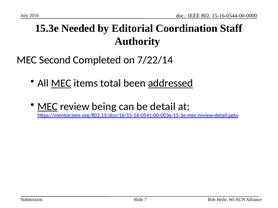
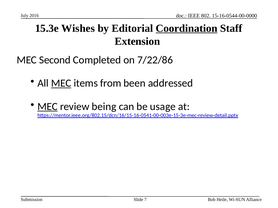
Needed: Needed -> Wishes (78, 28)
Coordination underline: none -> present (187, 28)
Authority: Authority -> Extension (137, 41)
7/22/14: 7/22/14 -> 7/22/86 (155, 60)
total: total -> from (111, 83)
addressed underline: present -> none (171, 83)
detail: detail -> usage (163, 107)
